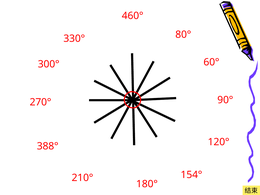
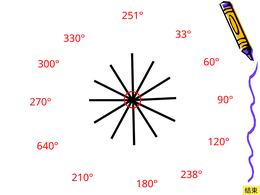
460°: 460° -> 251° (133, 16)
80°: 80° -> 33° (183, 34)
388°: 388° -> 640° (48, 146)
154°: 154° -> 238° (191, 175)
